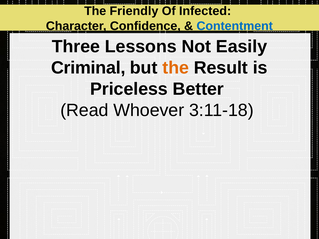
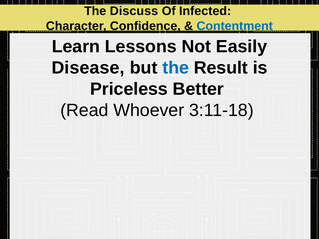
Friendly: Friendly -> Discuss (134, 11)
Three: Three -> Learn (76, 47)
Criminal: Criminal -> Disease (88, 68)
the colour: orange -> blue (176, 68)
